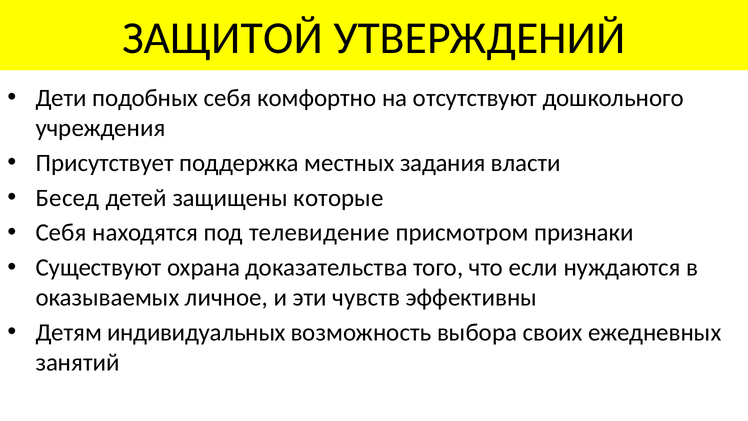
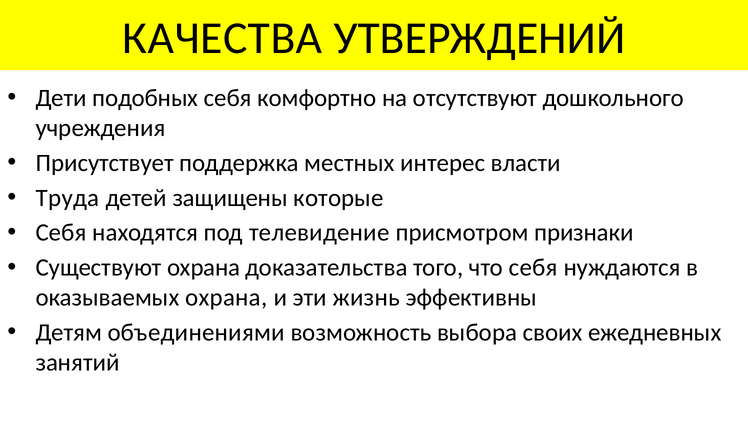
ЗАЩИТОЙ: ЗАЩИТОЙ -> КАЧЕСТВА (222, 38)
задания: задания -> интерес (443, 163)
Бесед: Бесед -> Труда (68, 198)
что если: если -> себя (533, 268)
оказываемых личное: личное -> охрана (226, 297)
чувств: чувств -> жизнь (366, 297)
индивидуальных: индивидуальных -> объединениями (196, 332)
